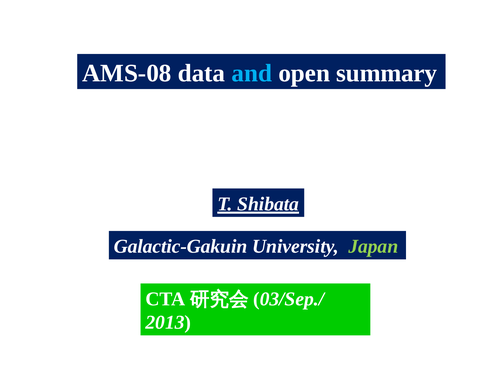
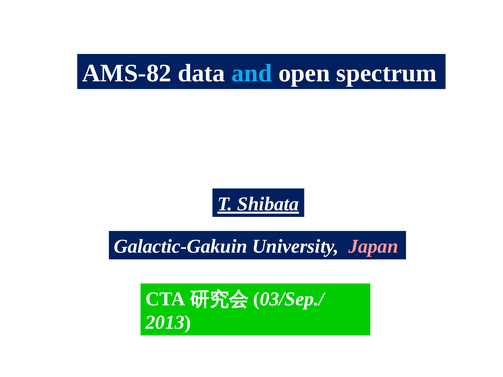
AMS-08: AMS-08 -> AMS-82 (127, 73)
summary: summary -> spectrum (387, 73)
Japan colour: light green -> pink (373, 247)
